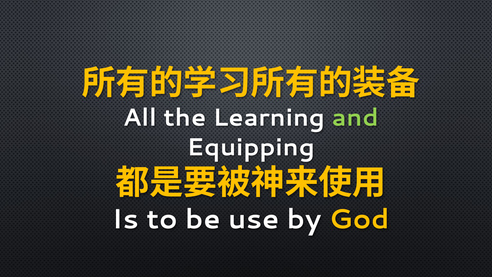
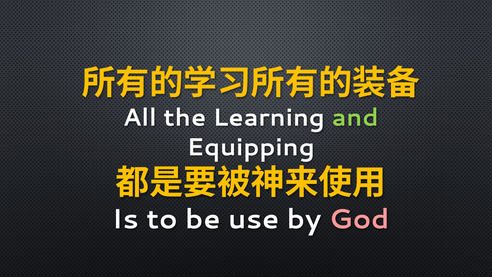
God colour: yellow -> pink (359, 219)
